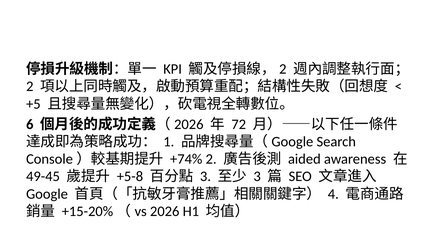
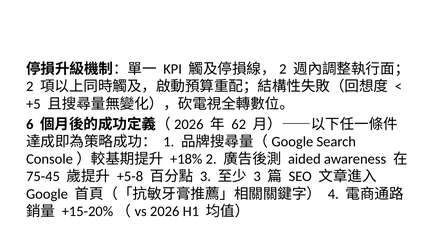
72: 72 -> 62 (239, 124)
+74%: +74% -> +18% (186, 159)
49-45: 49-45 -> 75-45 (43, 176)
